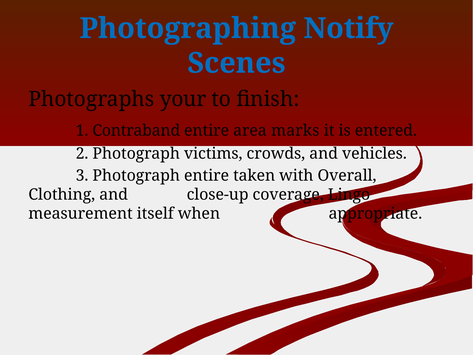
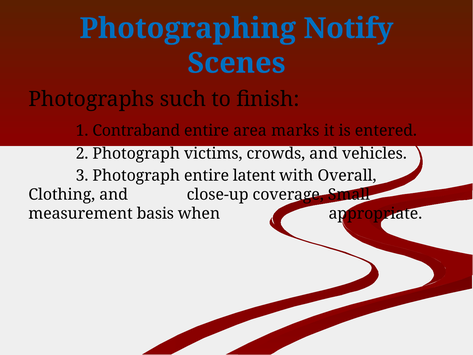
your: your -> such (183, 99)
taken: taken -> latent (254, 176)
Lingo: Lingo -> Small (349, 195)
itself: itself -> basis (155, 213)
